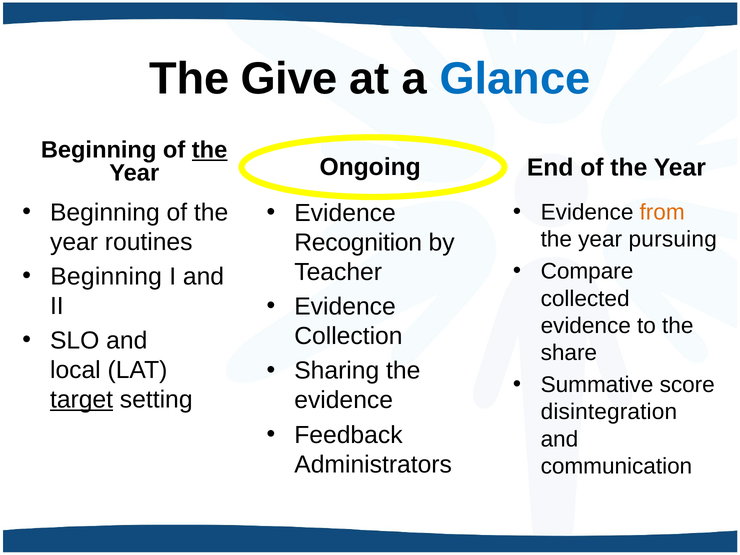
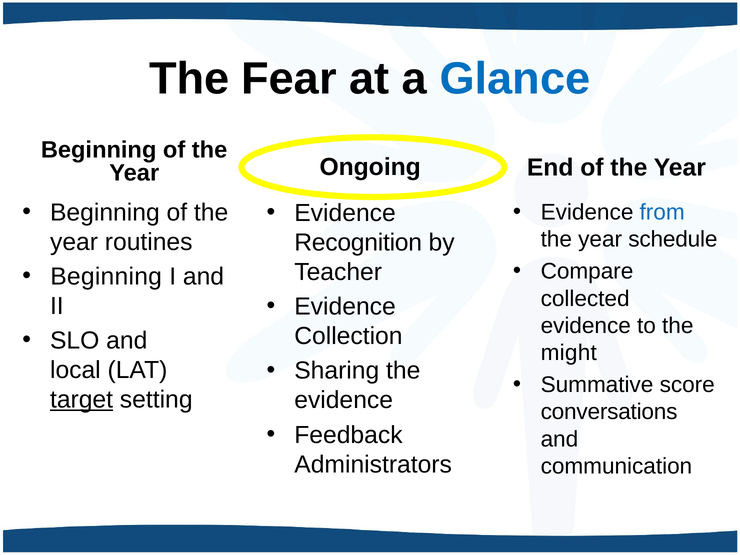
Give: Give -> Fear (289, 79)
the underline: present -> none (210, 150)
from colour: orange -> blue (662, 212)
pursuing: pursuing -> schedule (673, 239)
share: share -> might (569, 353)
disintegration: disintegration -> conversations (609, 412)
